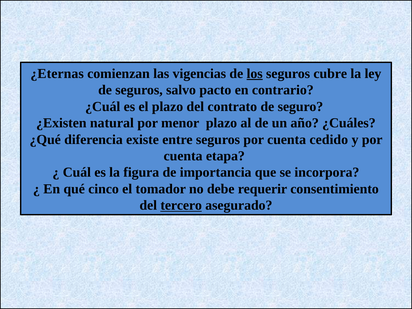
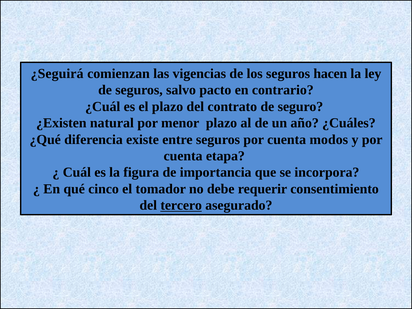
¿Eternas: ¿Eternas -> ¿Seguirá (57, 74)
los underline: present -> none (255, 74)
cubre: cubre -> hacen (330, 74)
cedido: cedido -> modos (329, 140)
